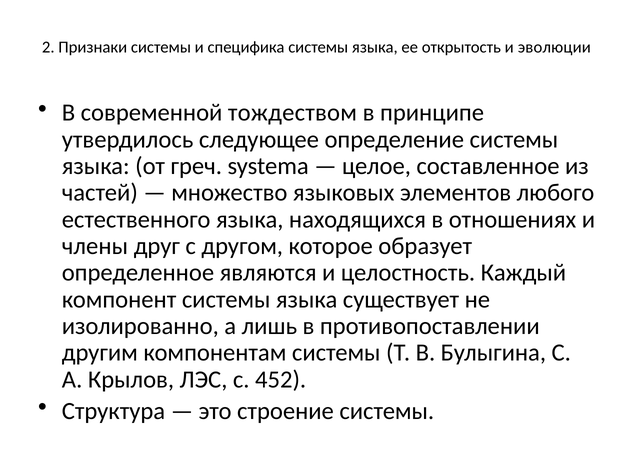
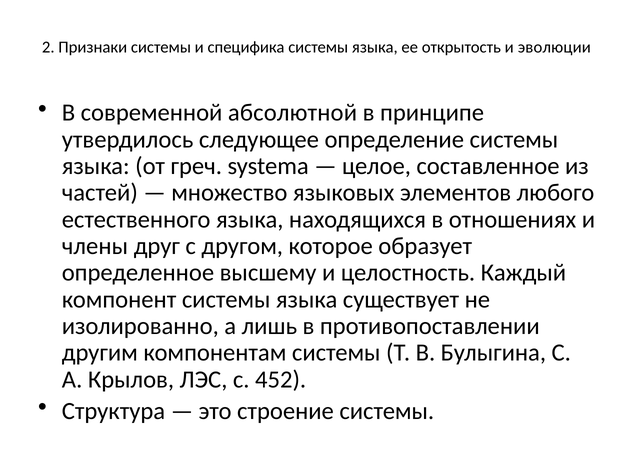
тождеством: тождеством -> абсолютной (293, 113)
являются: являются -> высшему (268, 272)
